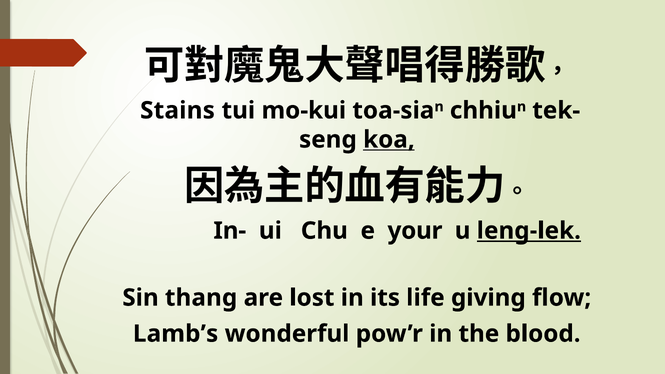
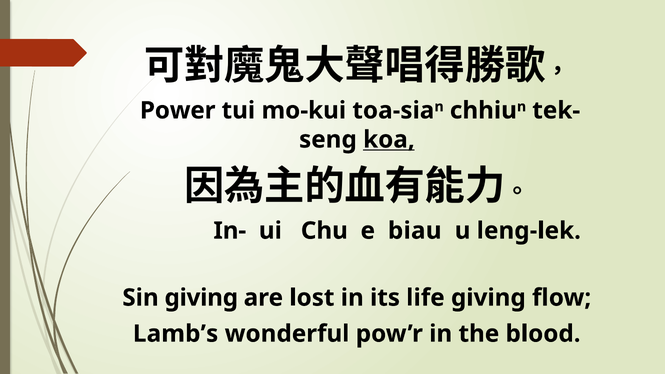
Stains: Stains -> Power (178, 110)
your: your -> biau (415, 231)
leng-lek underline: present -> none (529, 231)
Sin thang: thang -> giving (201, 298)
